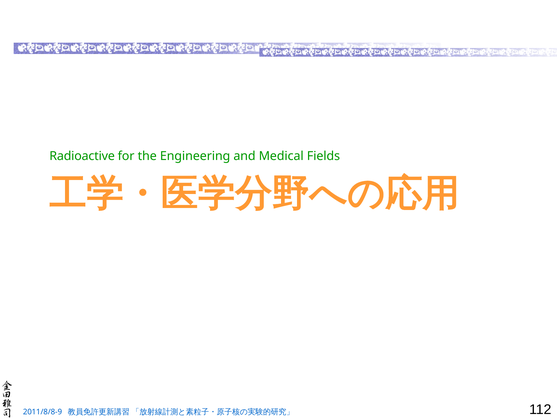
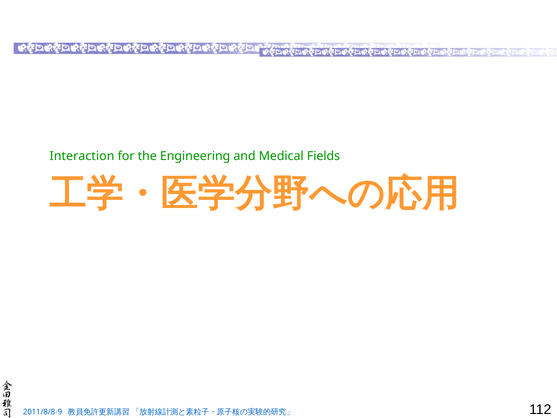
Radioactive: Radioactive -> Interaction (82, 156)
